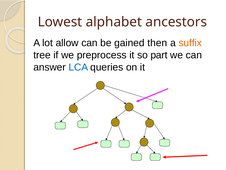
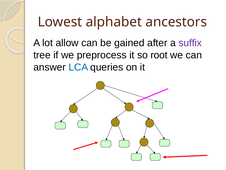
then: then -> after (157, 43)
suffix colour: orange -> purple (190, 43)
part: part -> root (159, 55)
